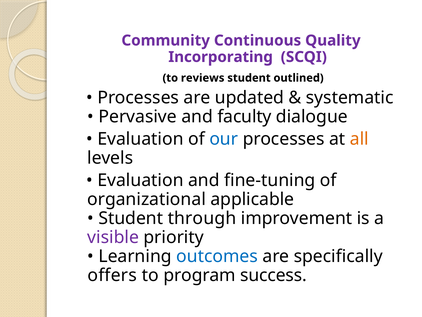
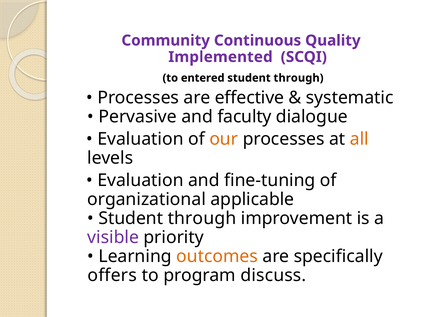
Incorporating: Incorporating -> Implemented (220, 57)
reviews: reviews -> entered (203, 78)
outlined: outlined -> through (299, 78)
updated: updated -> effective (249, 98)
our colour: blue -> orange (224, 139)
outcomes colour: blue -> orange (217, 256)
success: success -> discuss (273, 275)
